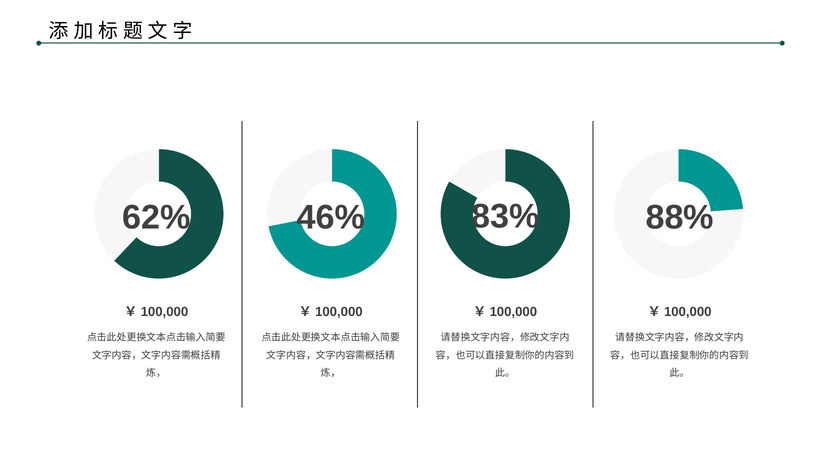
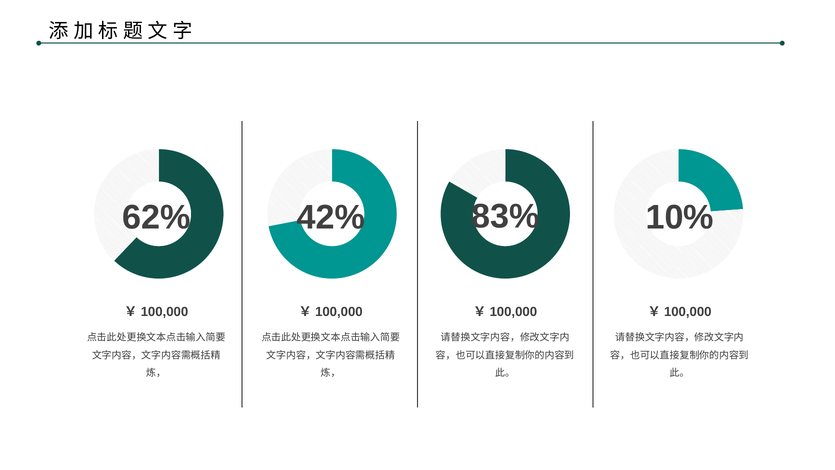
46%: 46% -> 42% (331, 218)
88%: 88% -> 10% (680, 218)
